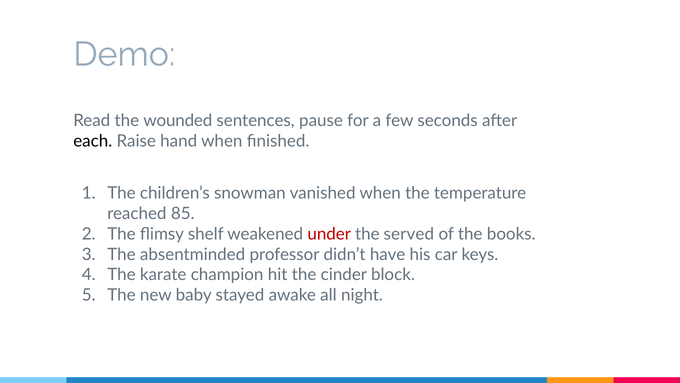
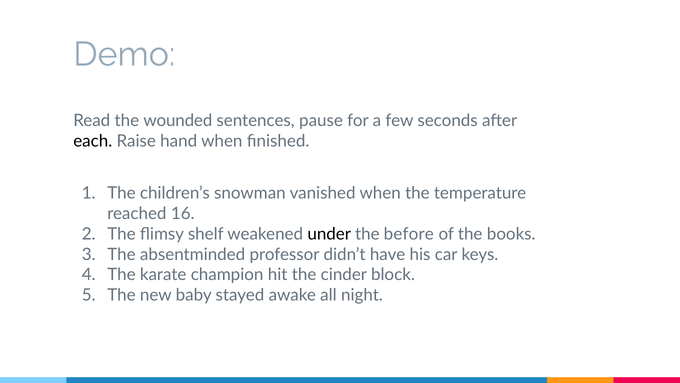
85: 85 -> 16 (183, 213)
under colour: red -> black (329, 234)
served: served -> before (409, 234)
